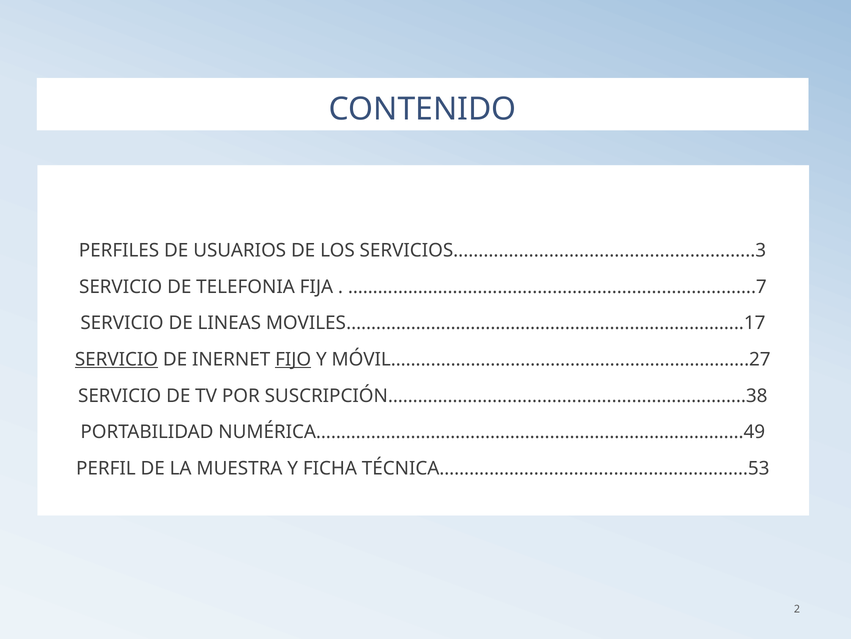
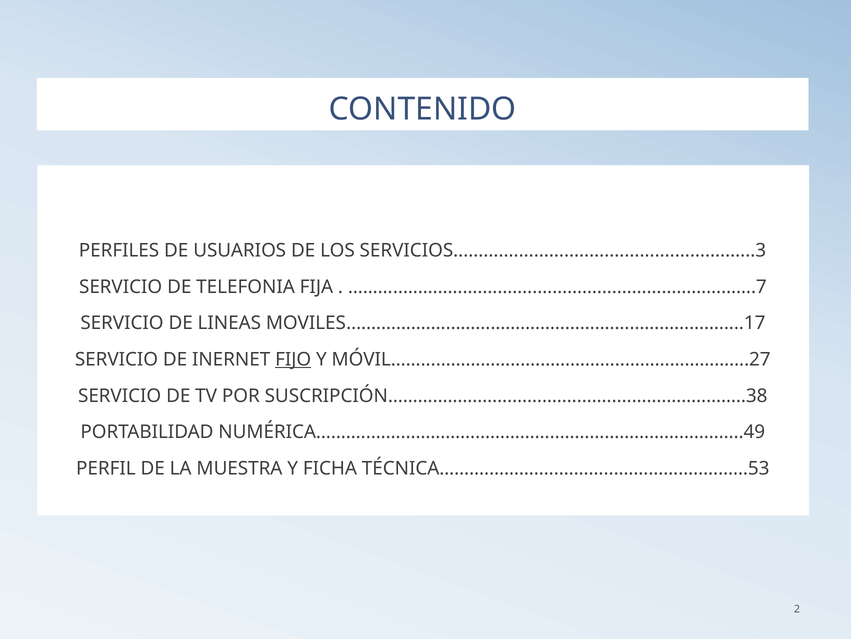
SERVICIO underline: present -> none (116, 359)
